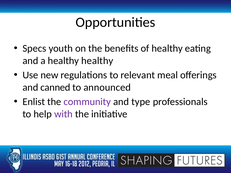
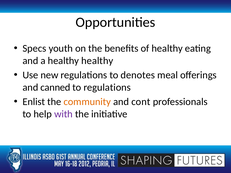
relevant: relevant -> denotes (138, 75)
to announced: announced -> regulations (107, 87)
community colour: purple -> orange (87, 102)
type: type -> cont (141, 102)
